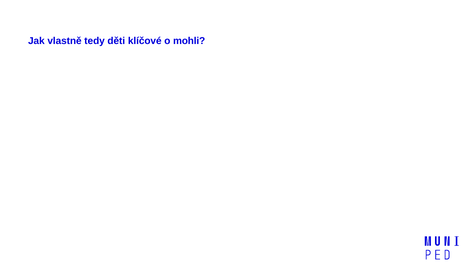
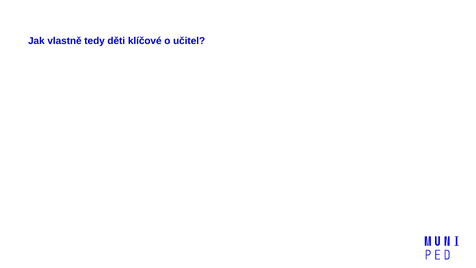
mohli: mohli -> učitel (189, 41)
